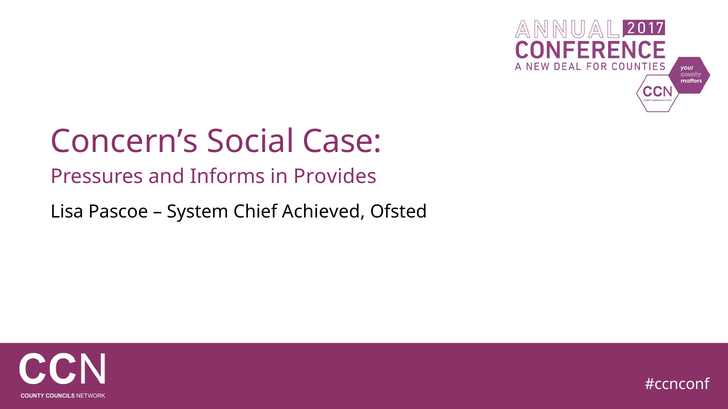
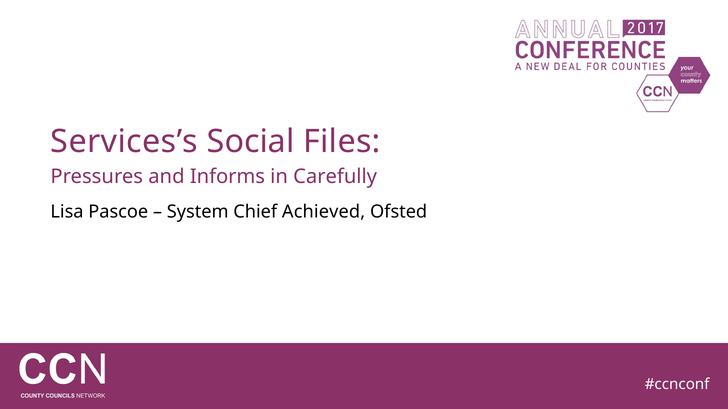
Concern’s: Concern’s -> Services’s (124, 142)
Case: Case -> Files (342, 142)
Provides: Provides -> Carefully (335, 177)
